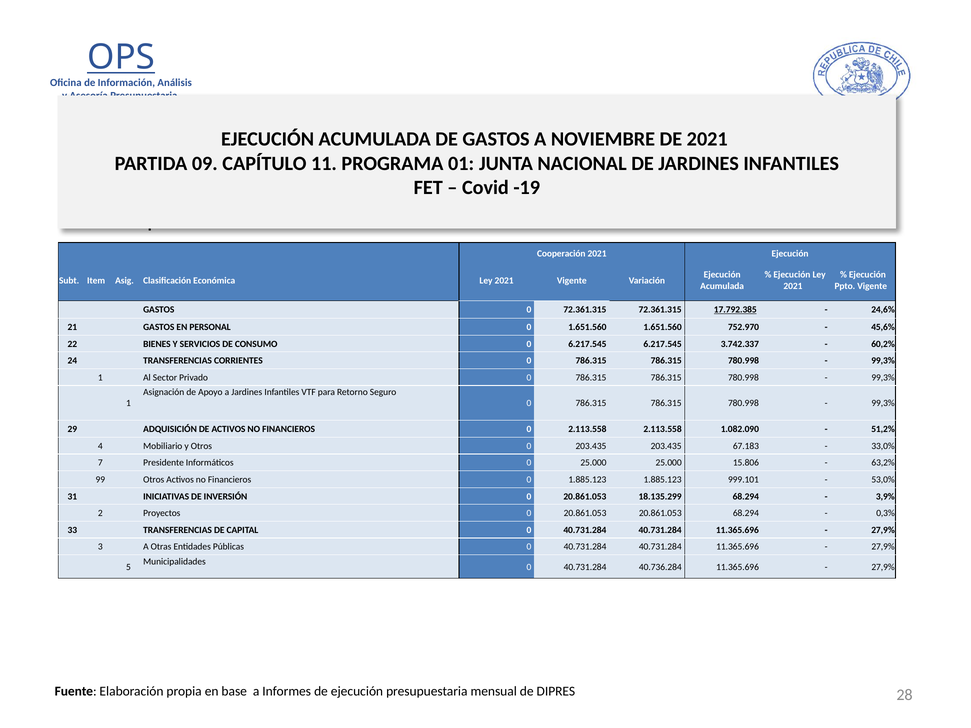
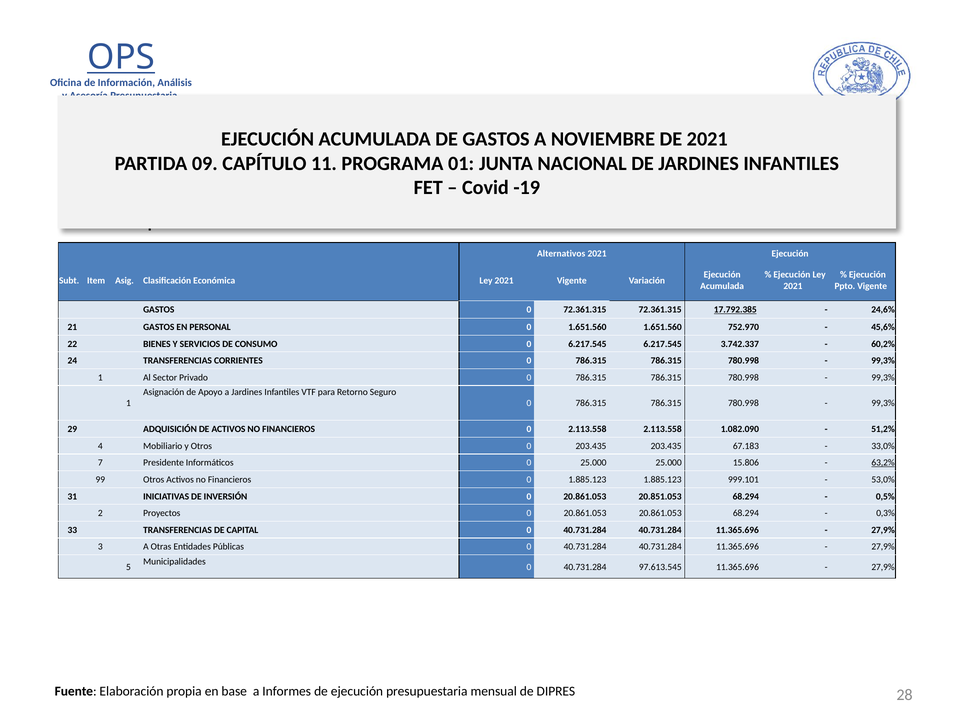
Cooperación: Cooperación -> Alternativos (561, 254)
63,2% underline: none -> present (883, 463)
18.135.299: 18.135.299 -> 20.851.053 (660, 497)
3,9%: 3,9% -> 0,5% (885, 497)
40.736.284: 40.736.284 -> 97.613.545 (660, 567)
